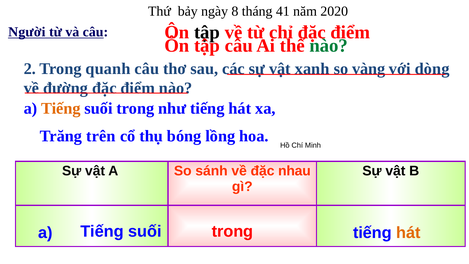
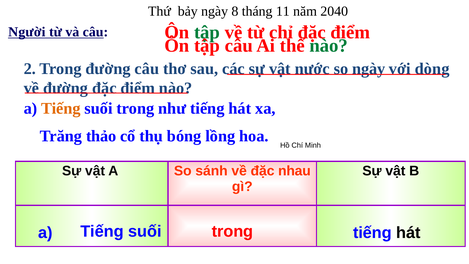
41: 41 -> 11 (283, 11)
2020: 2020 -> 2040 (334, 11)
tập colour: black -> green (207, 32)
Trong quanh: quanh -> đường (108, 69)
xanh: xanh -> nước (312, 69)
so vàng: vàng -> ngày (369, 69)
trên: trên -> thảo (101, 136)
hát colour: orange -> black (409, 233)
